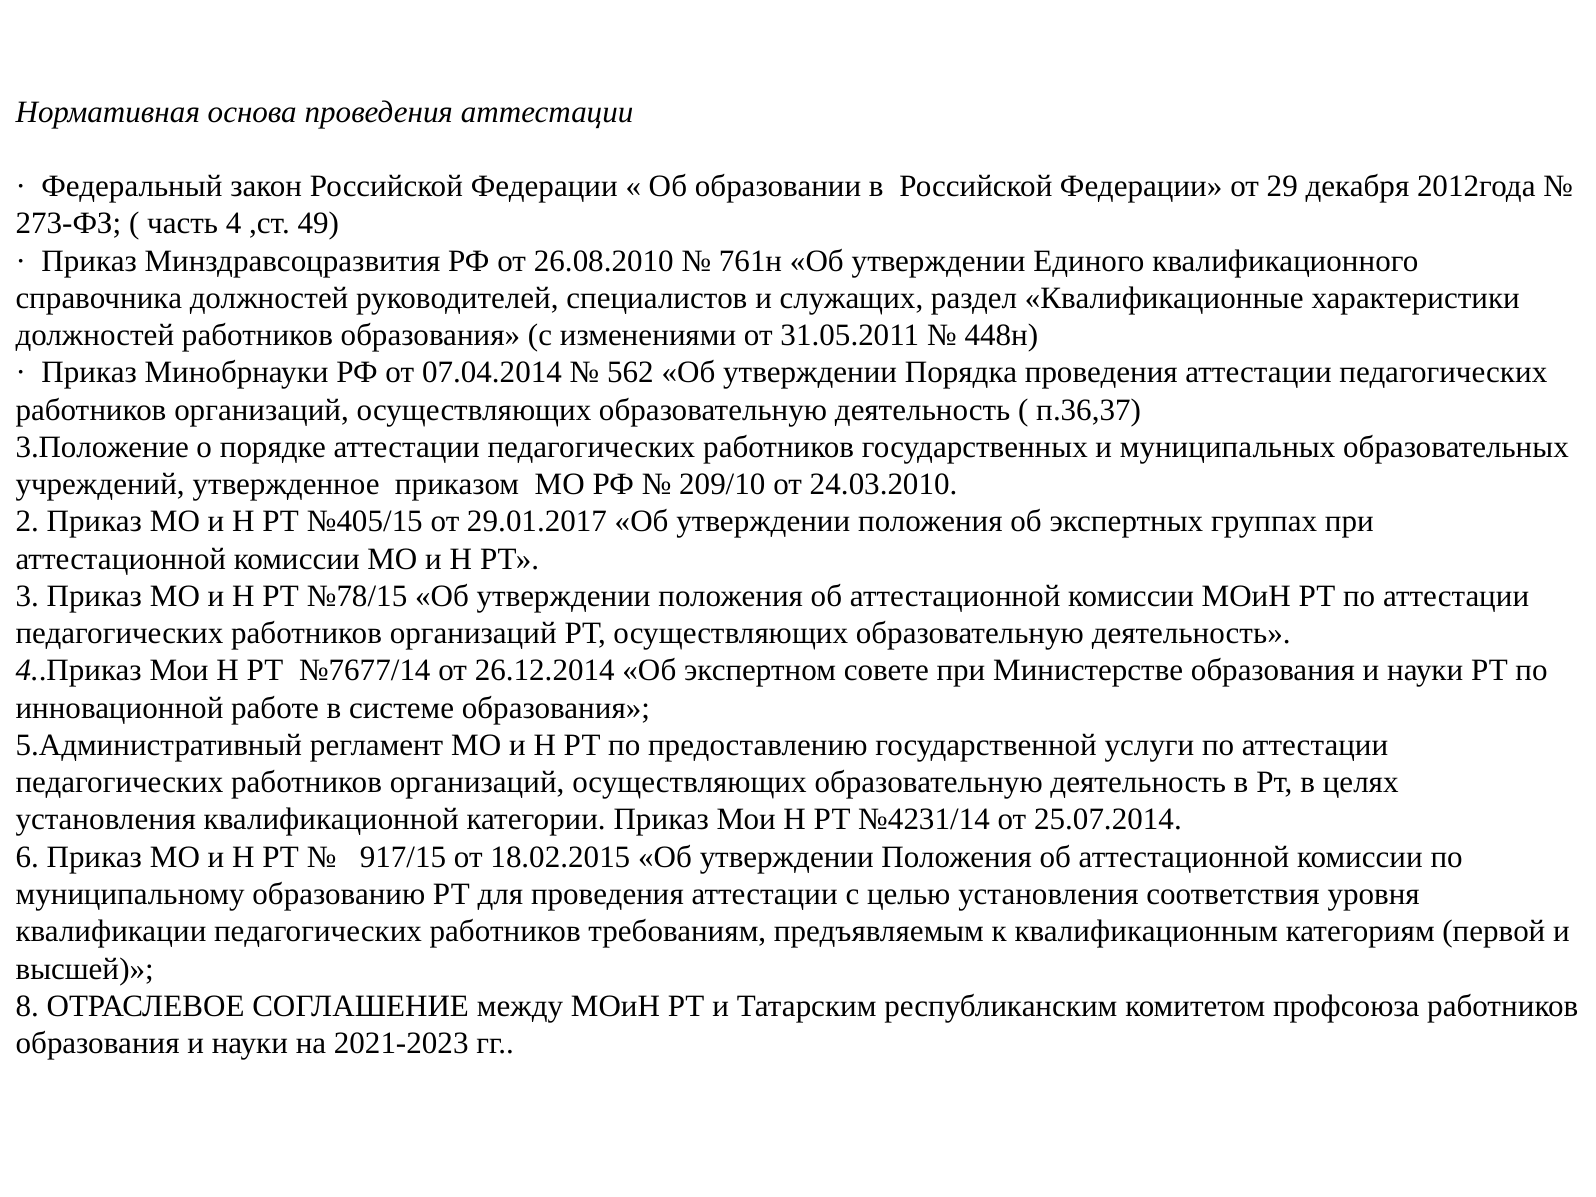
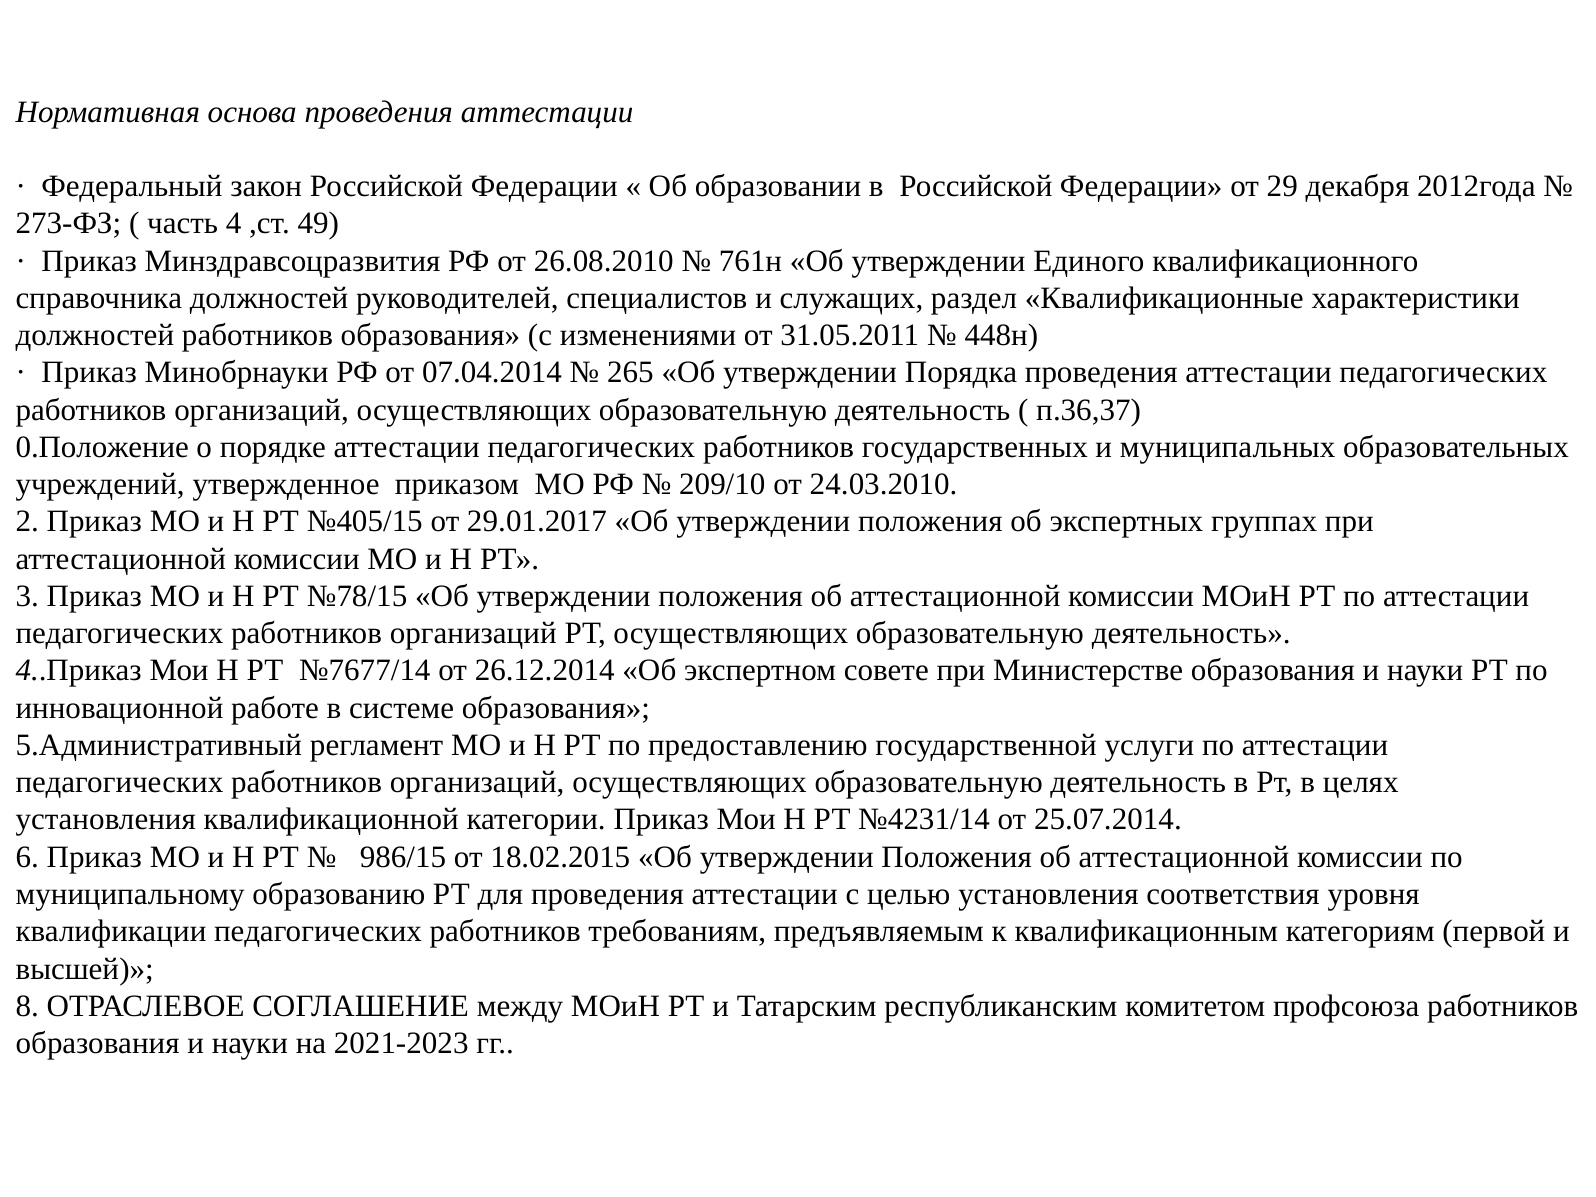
562: 562 -> 265 (630, 373)
3.Положение: 3.Положение -> 0.Положение (102, 447)
917/15: 917/15 -> 986/15 (403, 857)
